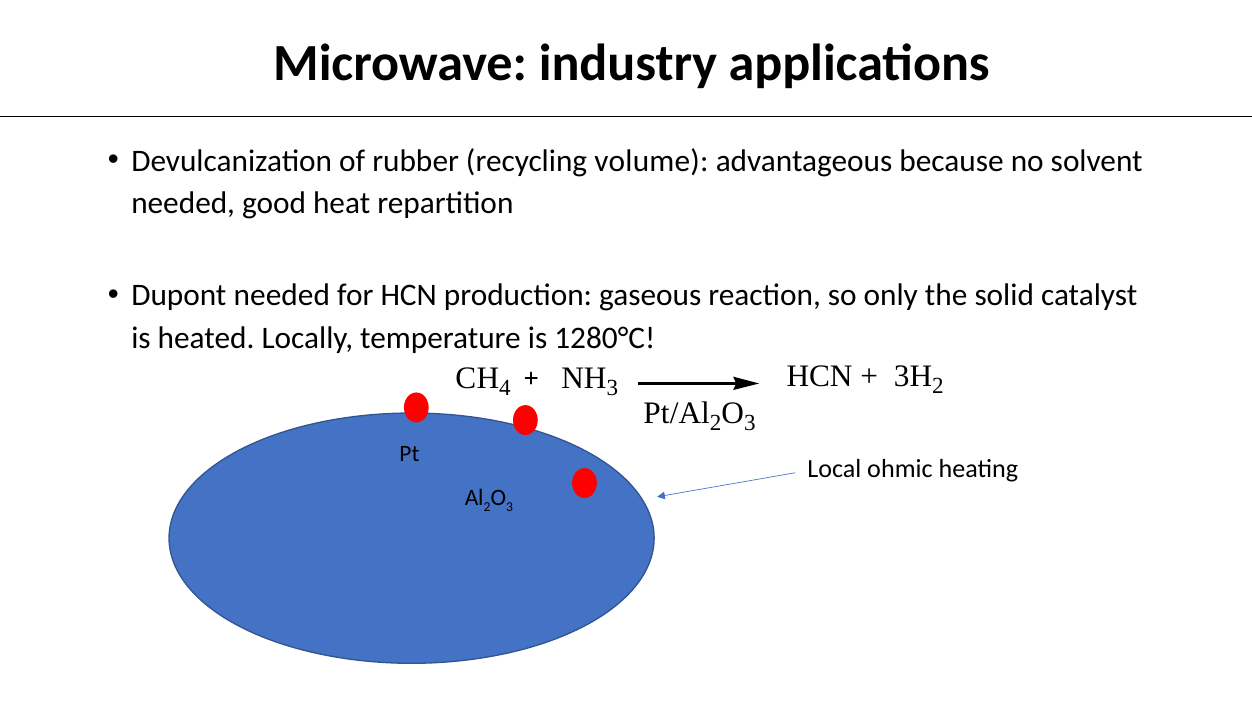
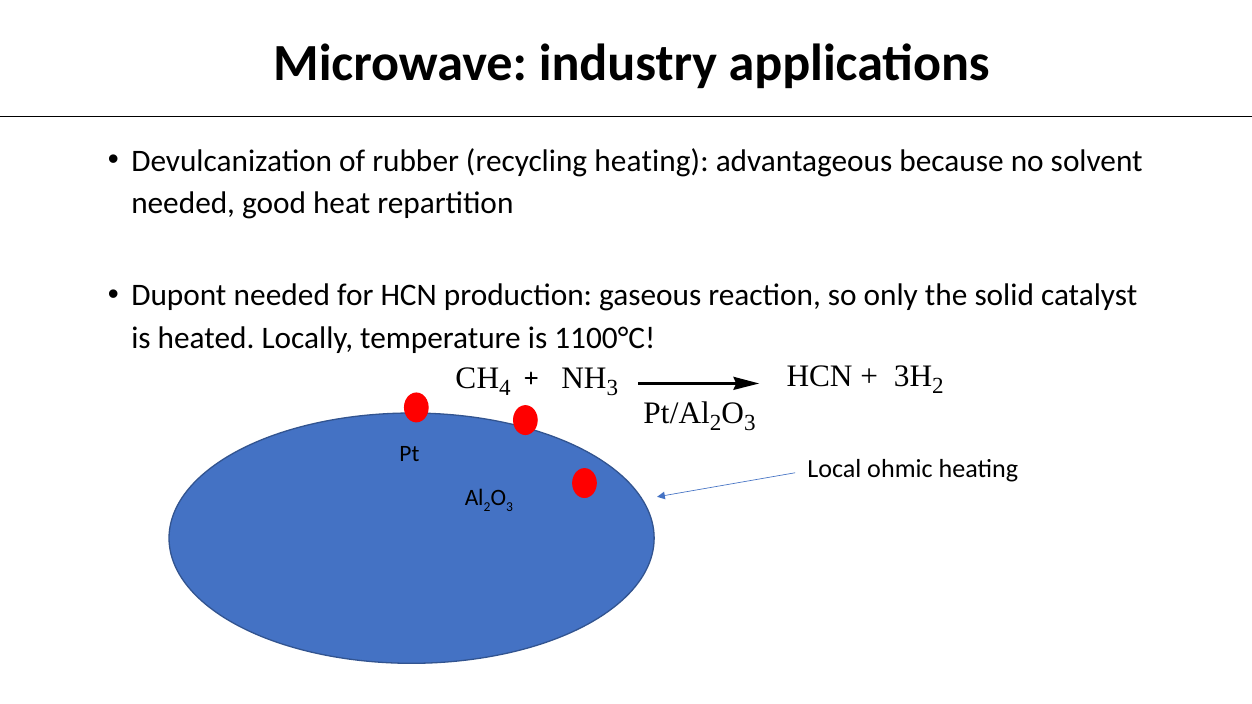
recycling volume: volume -> heating (652, 161)
1280°C: 1280°C -> 1100°C (605, 339)
